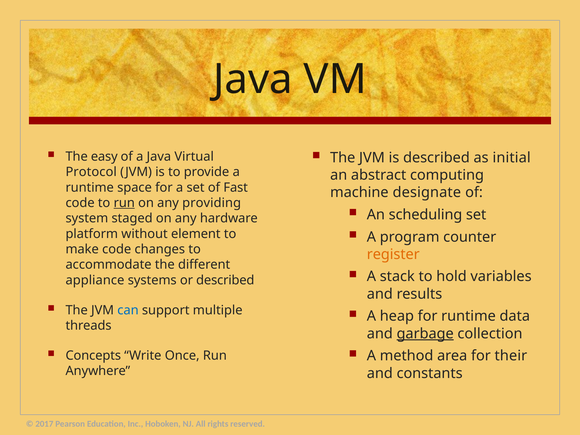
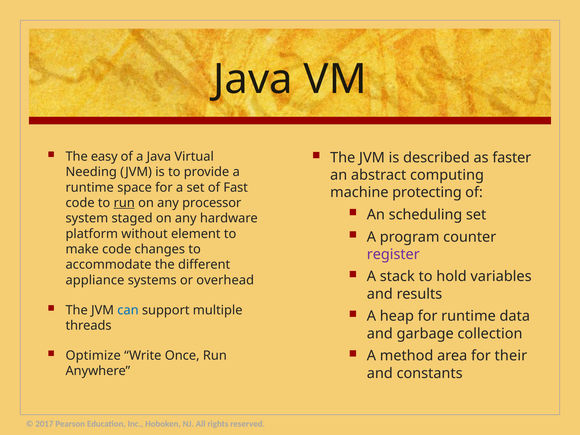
initial: initial -> faster (512, 158)
Protocol: Protocol -> Needing (91, 172)
designate: designate -> protecting (427, 192)
providing: providing -> processor (212, 203)
register colour: orange -> purple (393, 254)
or described: described -> overhead (225, 280)
garbage underline: present -> none (425, 334)
Concepts: Concepts -> Optimize (93, 356)
